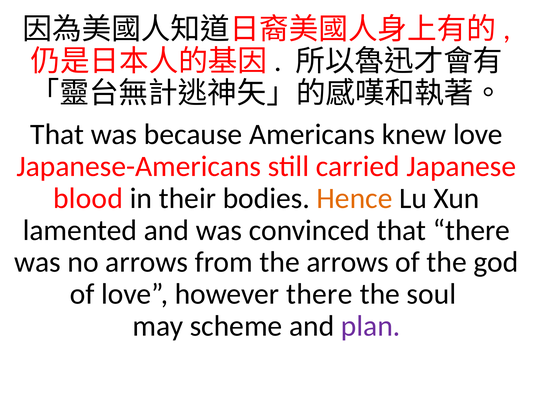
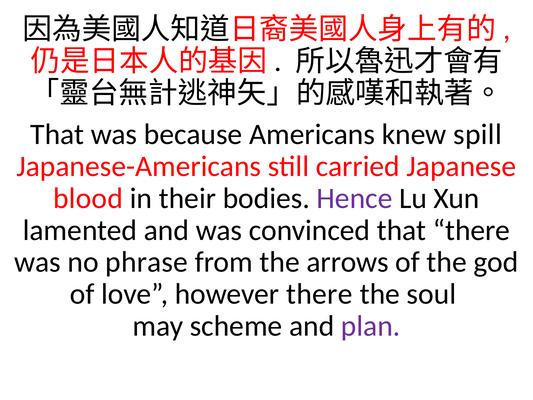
knew love: love -> spill (478, 134)
Hence colour: orange -> purple (354, 198)
no arrows: arrows -> phrase (147, 262)
